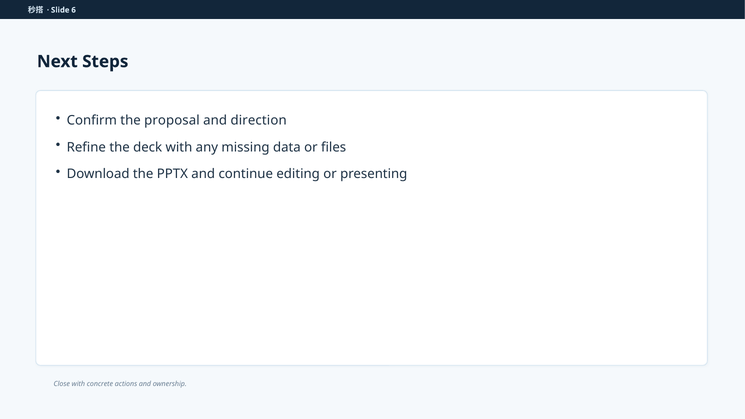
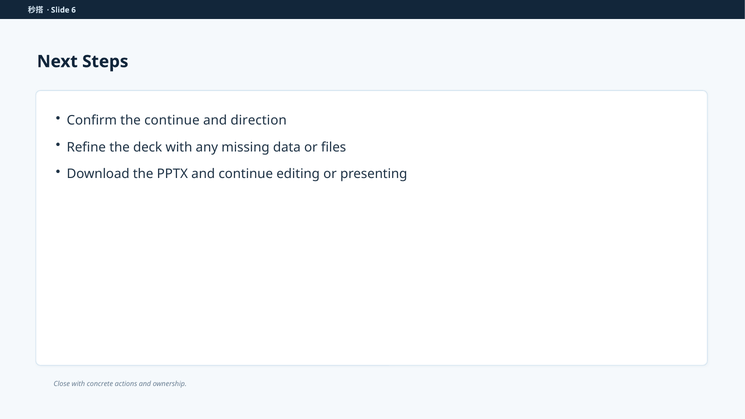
the proposal: proposal -> continue (172, 121)
